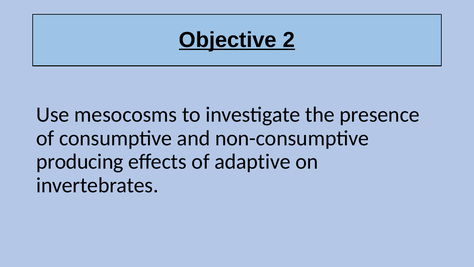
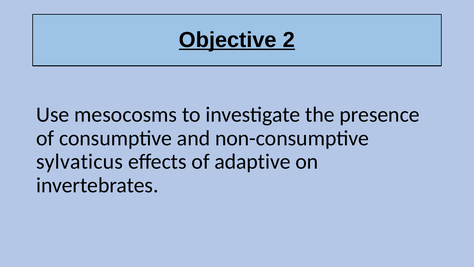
producing: producing -> sylvaticus (80, 161)
